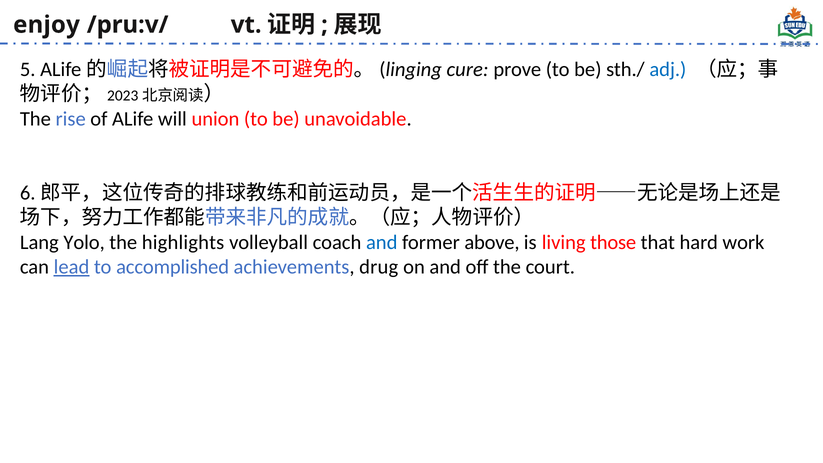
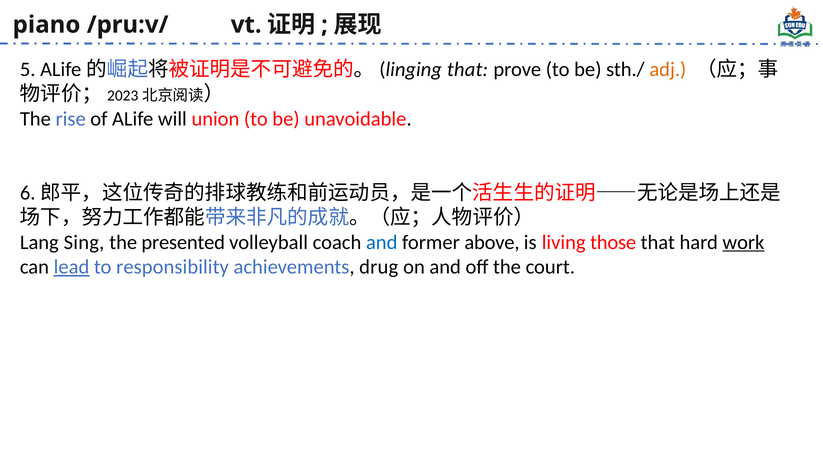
enjoy: enjoy -> piano (47, 25)
cure: cure -> that (468, 69)
adj colour: blue -> orange (668, 69)
Yolo: Yolo -> Sing (84, 242)
highlights: highlights -> presented (183, 242)
work underline: none -> present (743, 242)
accomplished: accomplished -> responsibility (173, 267)
